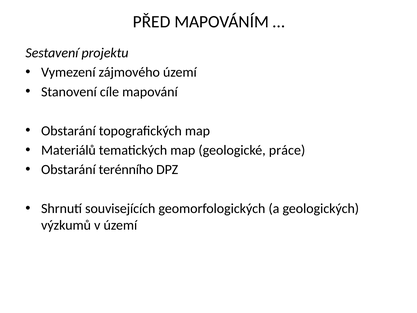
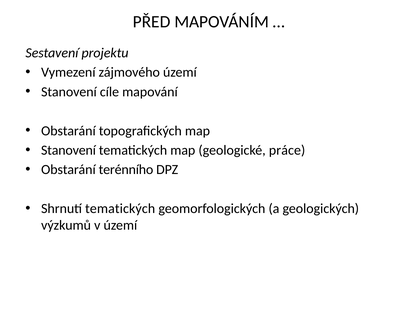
Materiálů: Materiálů -> Stanovení (68, 150)
Shrnutí souvisejících: souvisejících -> tematických (120, 208)
